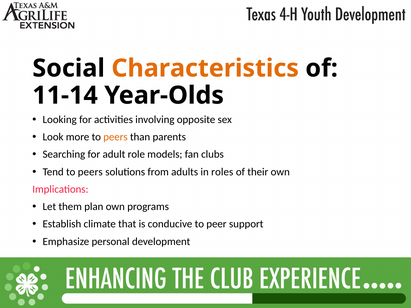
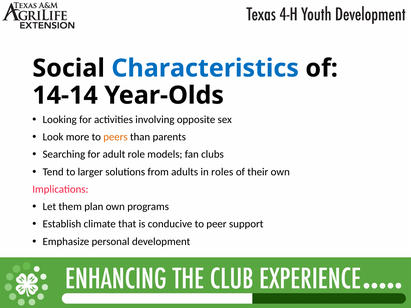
Characteristics colour: orange -> blue (205, 68)
11-14: 11-14 -> 14-14 (65, 95)
Tend to peers: peers -> larger (90, 172)
